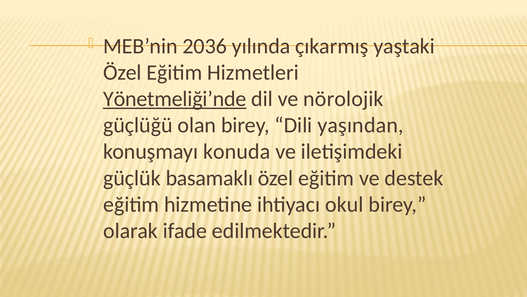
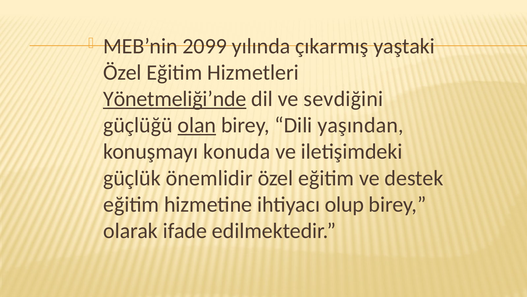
2036: 2036 -> 2099 (205, 46)
nörolojik: nörolojik -> sevdiğini (343, 99)
olan underline: none -> present (197, 125)
basamaklı: basamaklı -> önemlidir (209, 178)
okul: okul -> olup (344, 204)
